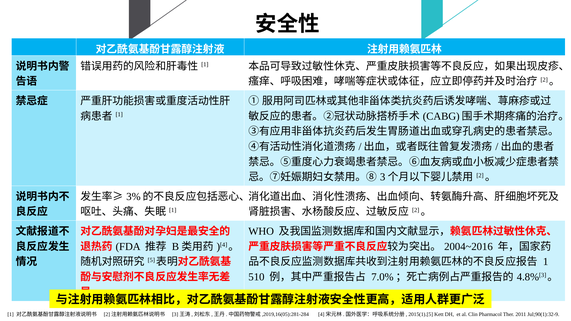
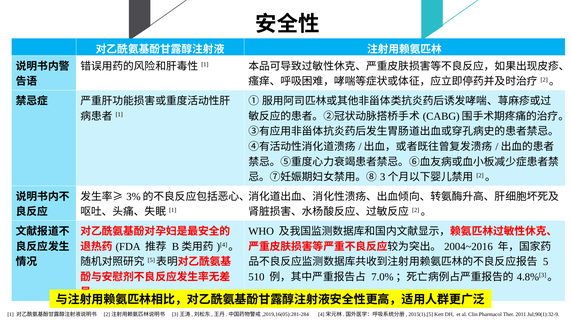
1: 1 -> 5 (546, 262)
